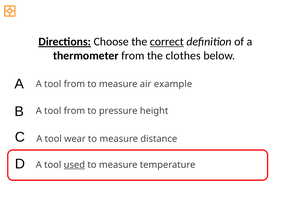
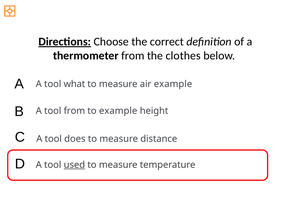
correct underline: present -> none (167, 42)
from: from -> what (74, 84)
to pressure: pressure -> example (118, 111)
wear: wear -> does (75, 139)
